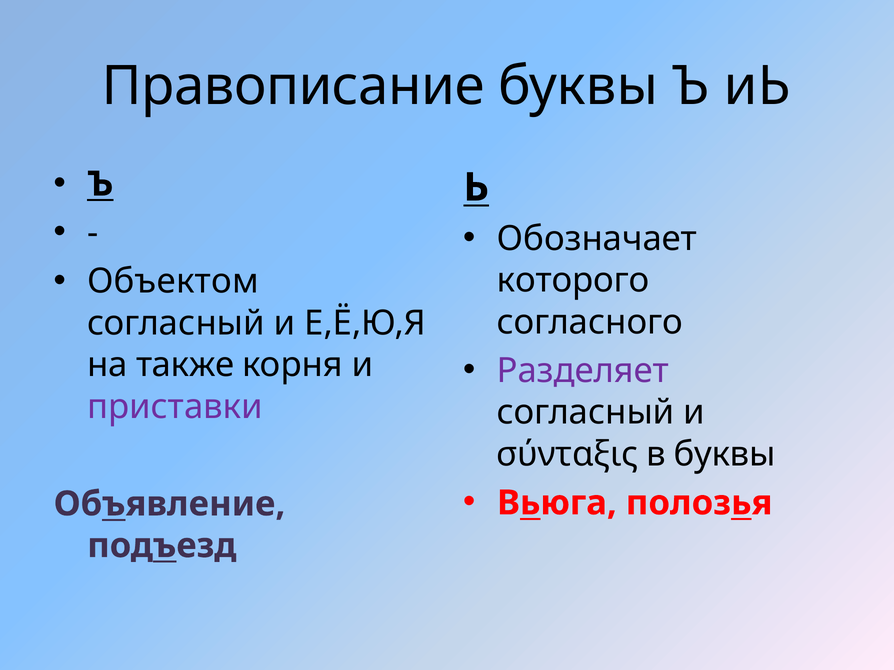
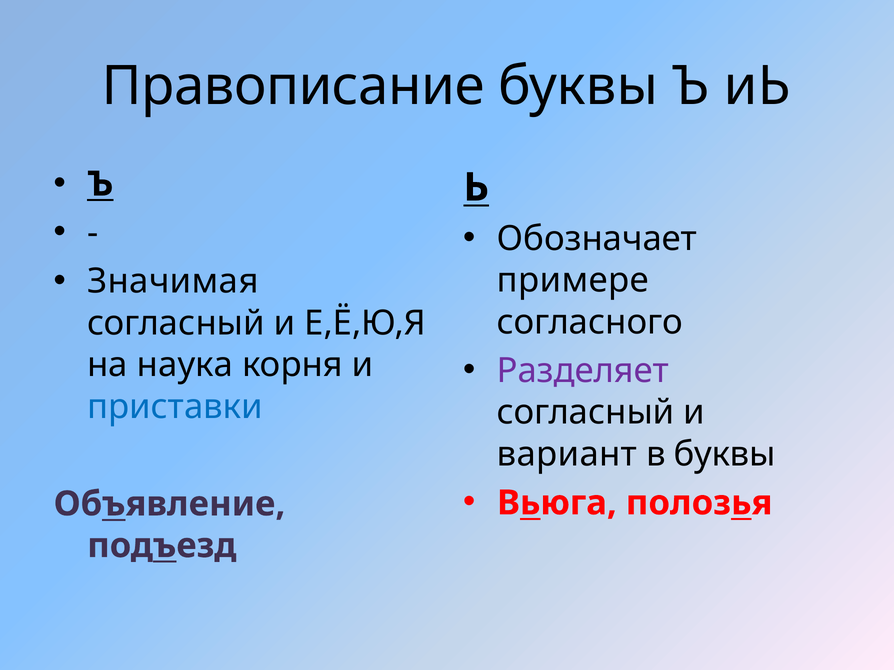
Объектом: Объектом -> Значимая (173, 282)
которого: которого -> примере (573, 281)
также: также -> наука (185, 365)
приставки colour: purple -> blue (175, 407)
σύνταξις: σύνταξις -> вариант (567, 455)
